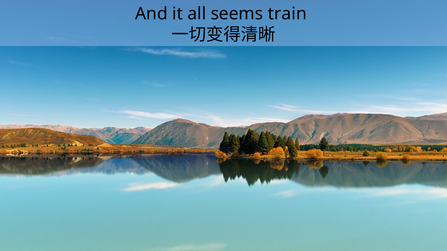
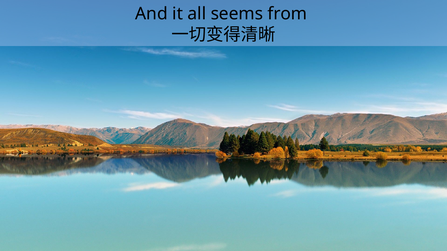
train: train -> from (287, 14)
